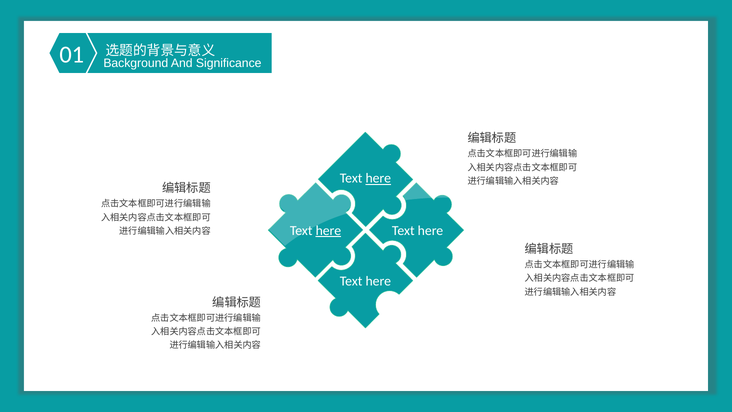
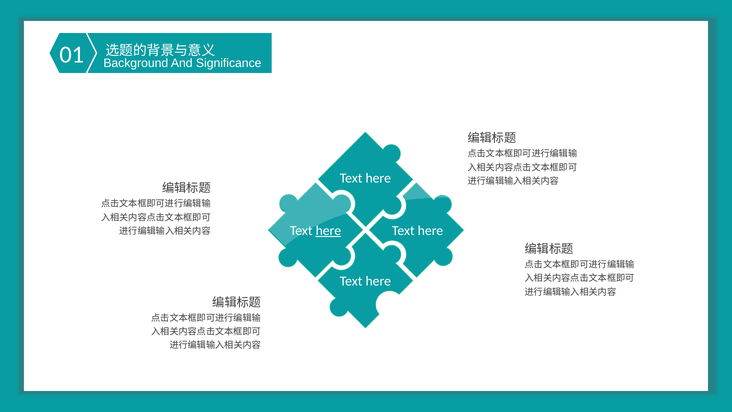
here underline: present -> none (378, 178)
